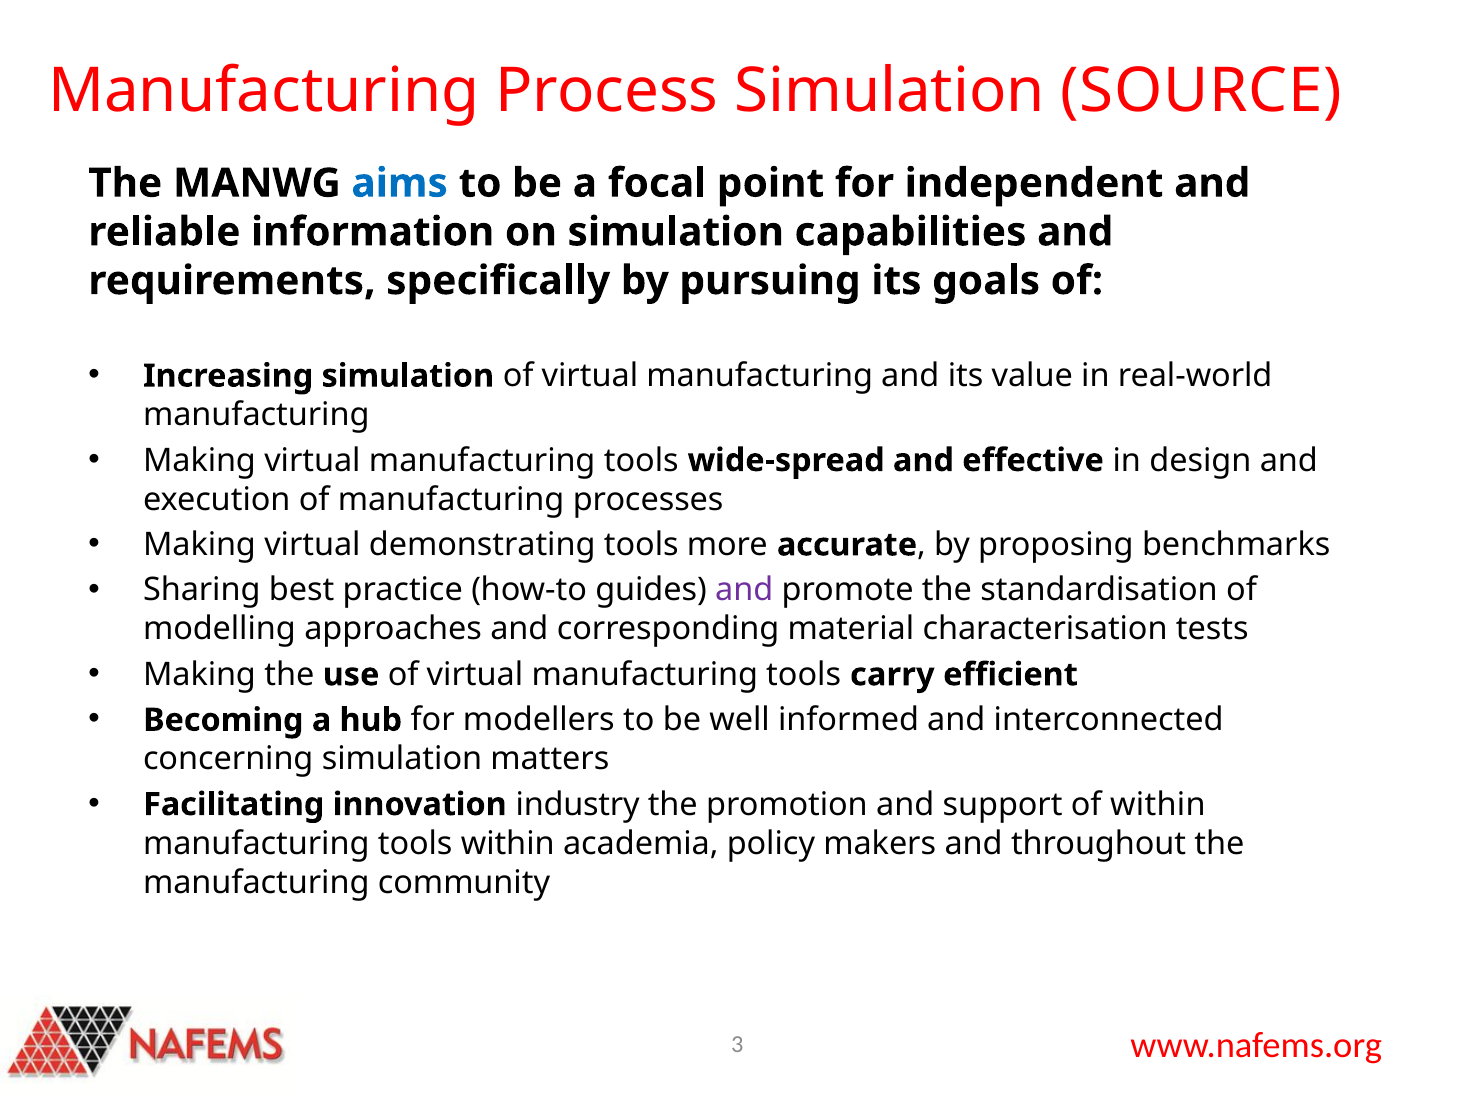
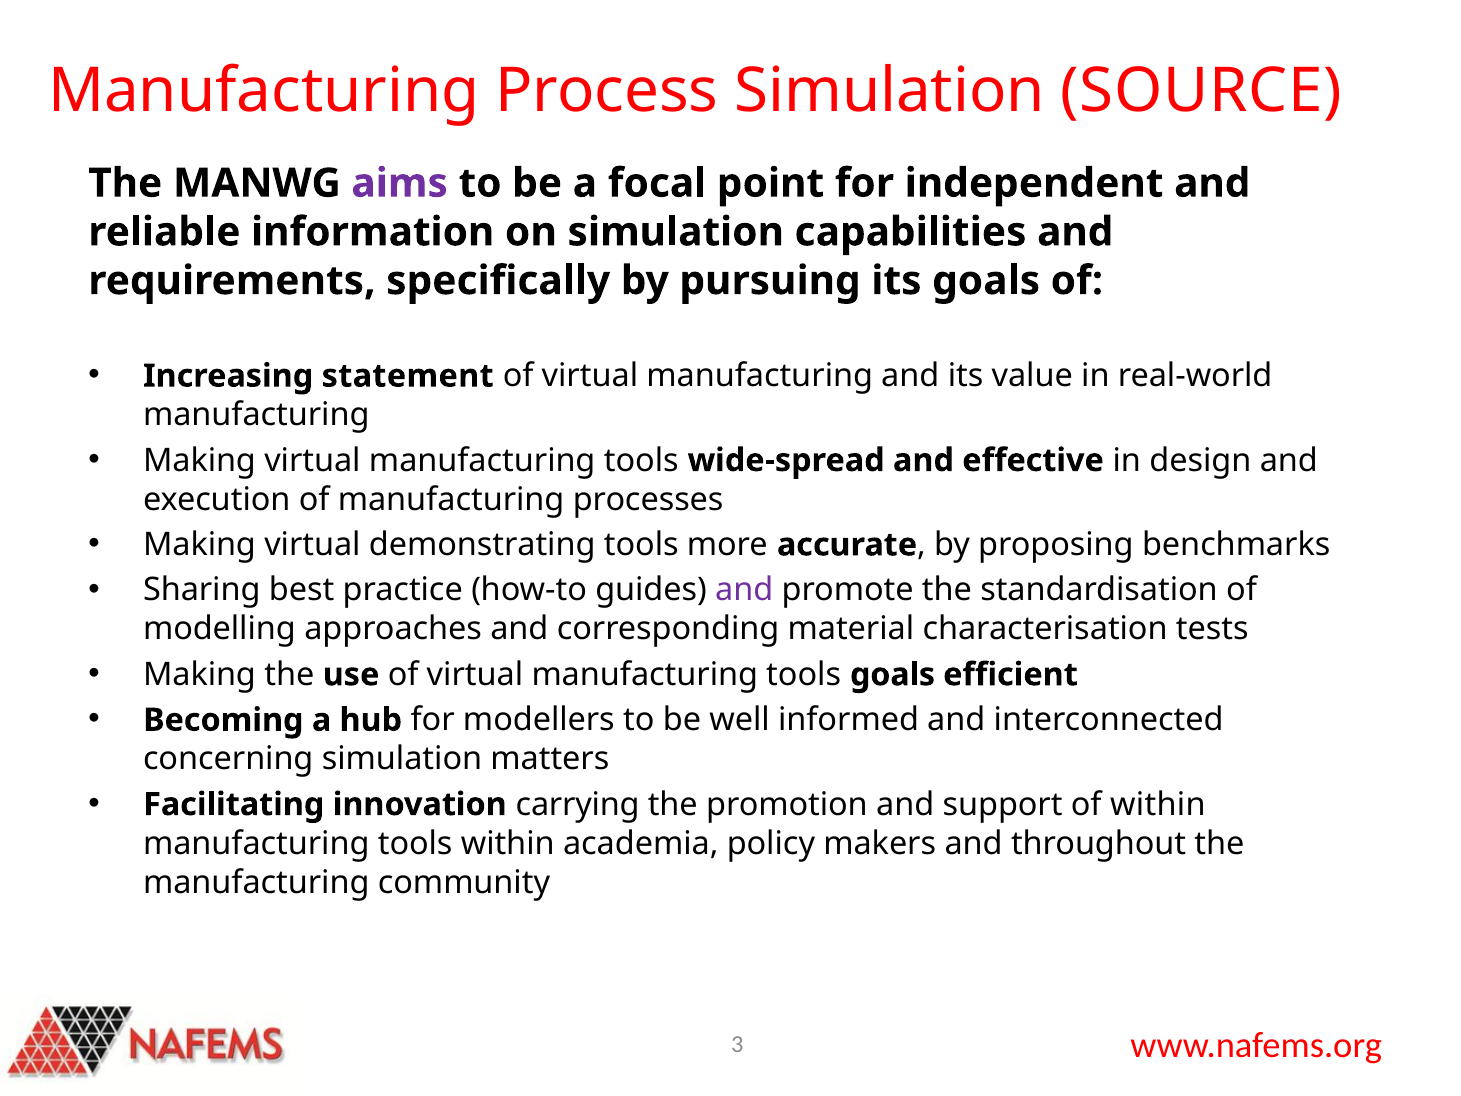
aims colour: blue -> purple (400, 183)
Increasing simulation: simulation -> statement (408, 376)
tools carry: carry -> goals (893, 674)
industry: industry -> carrying (578, 804)
